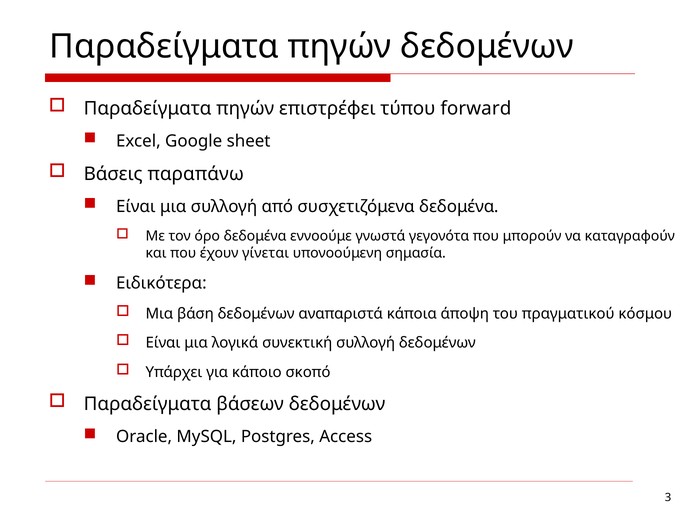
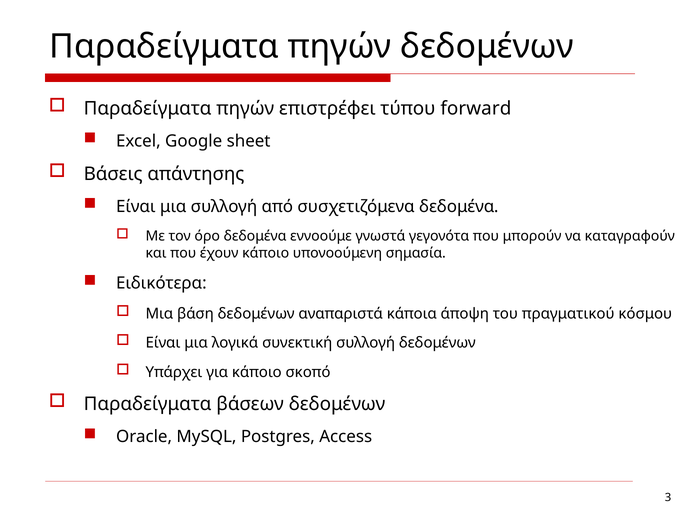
παραπάνω: παραπάνω -> απάντησης (196, 174)
έχουν γίνεται: γίνεται -> κάποιο (266, 253)
